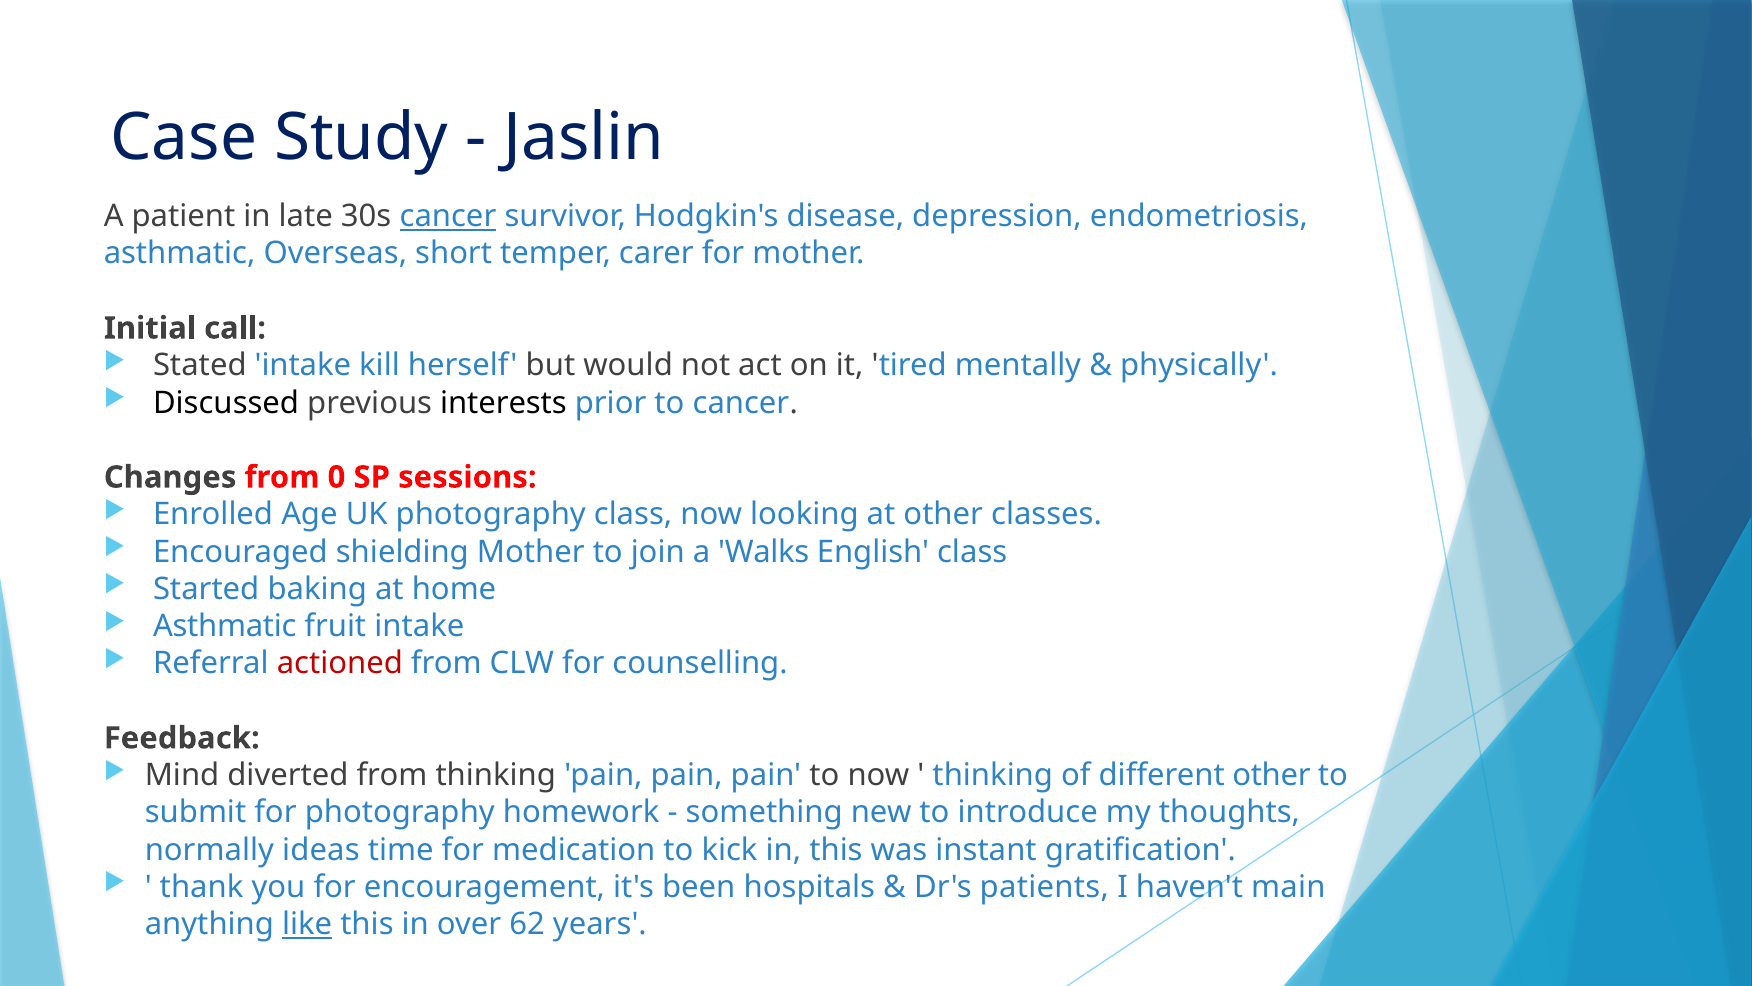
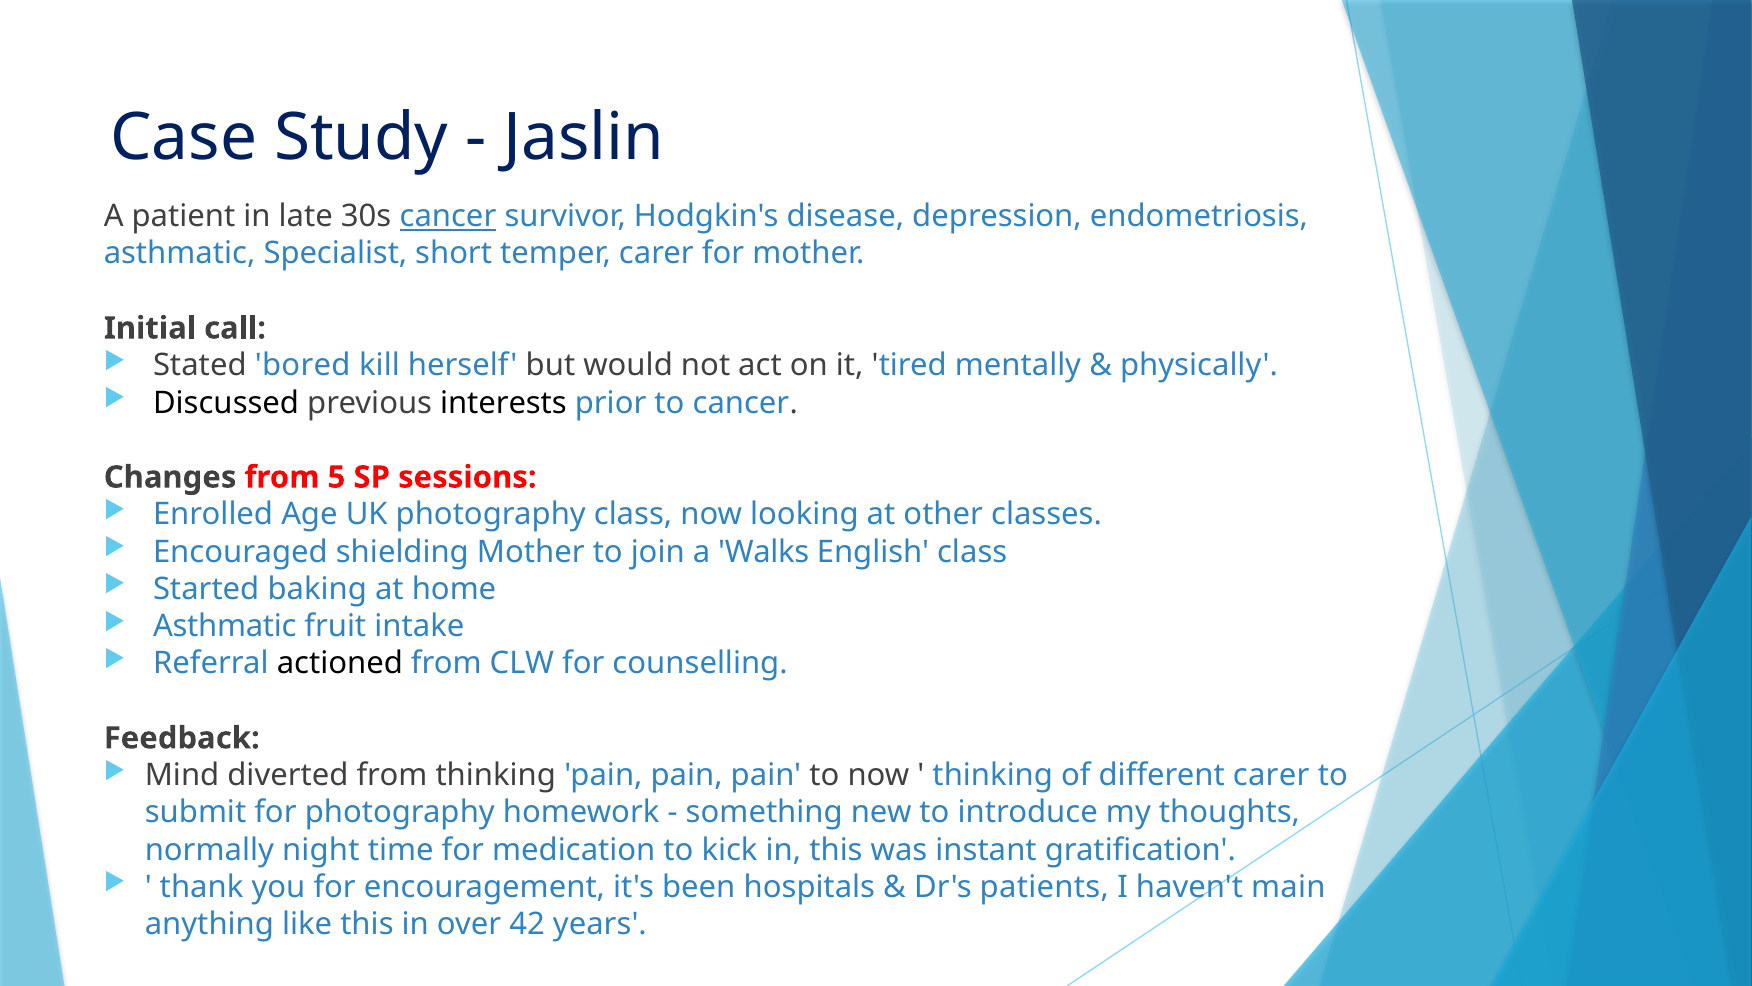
Overseas: Overseas -> Specialist (335, 254)
Stated intake: intake -> bored (303, 365)
0: 0 -> 5 (336, 477)
actioned colour: red -> black (340, 663)
different other: other -> carer (1271, 775)
ideas: ideas -> night (321, 850)
like underline: present -> none (307, 924)
62: 62 -> 42 (527, 924)
